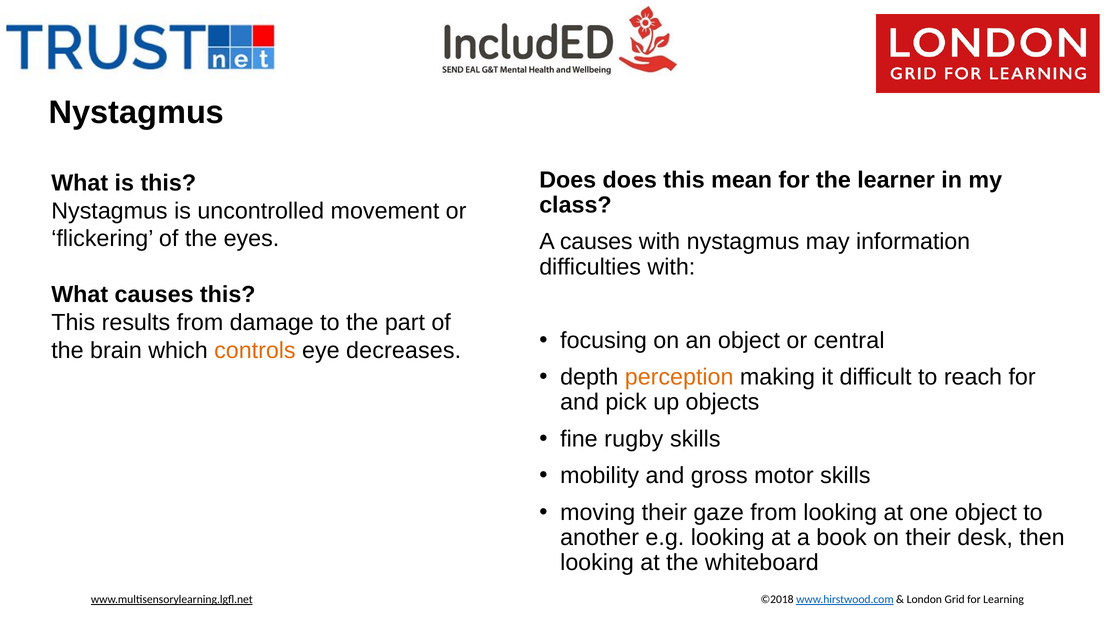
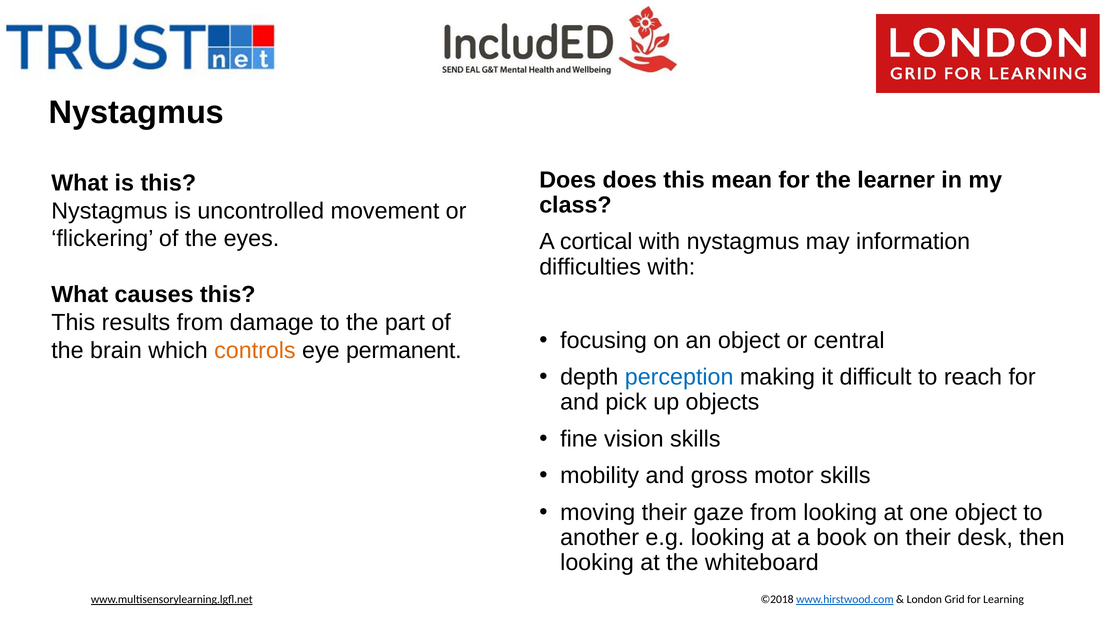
A causes: causes -> cortical (596, 242)
decreases: decreases -> permanent (404, 350)
perception colour: orange -> blue (679, 377)
rugby: rugby -> vision (634, 439)
